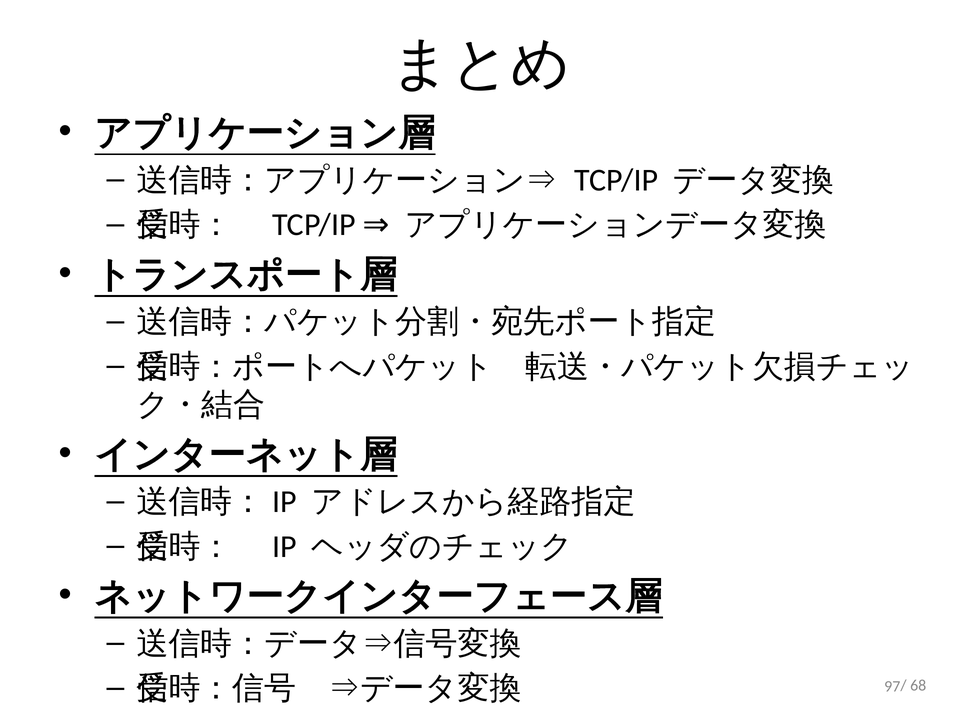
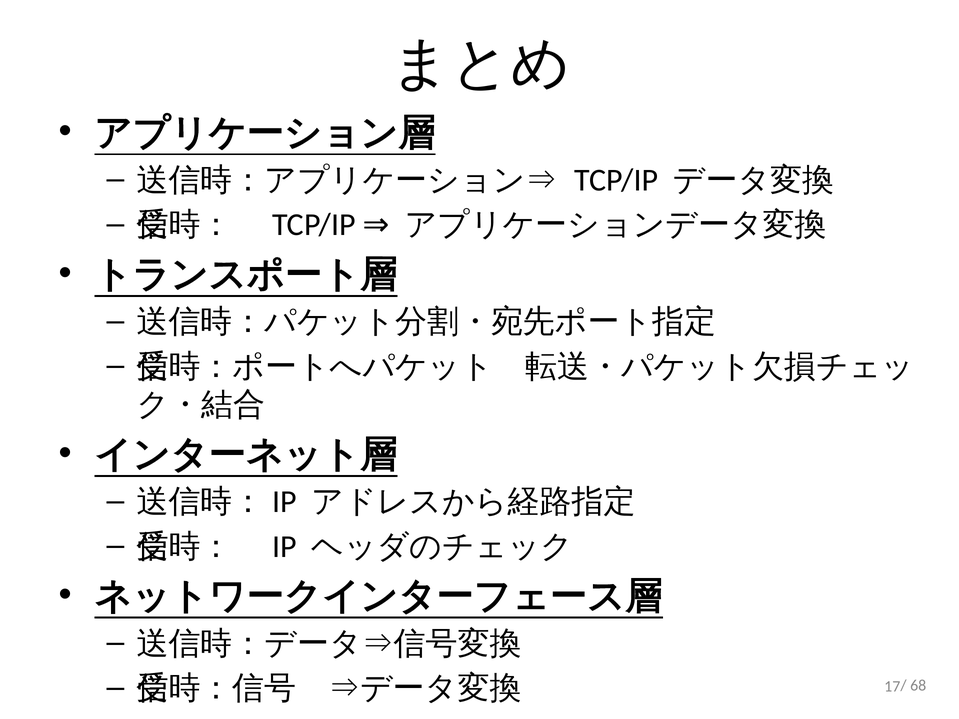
97: 97 -> 17 (892, 687)
